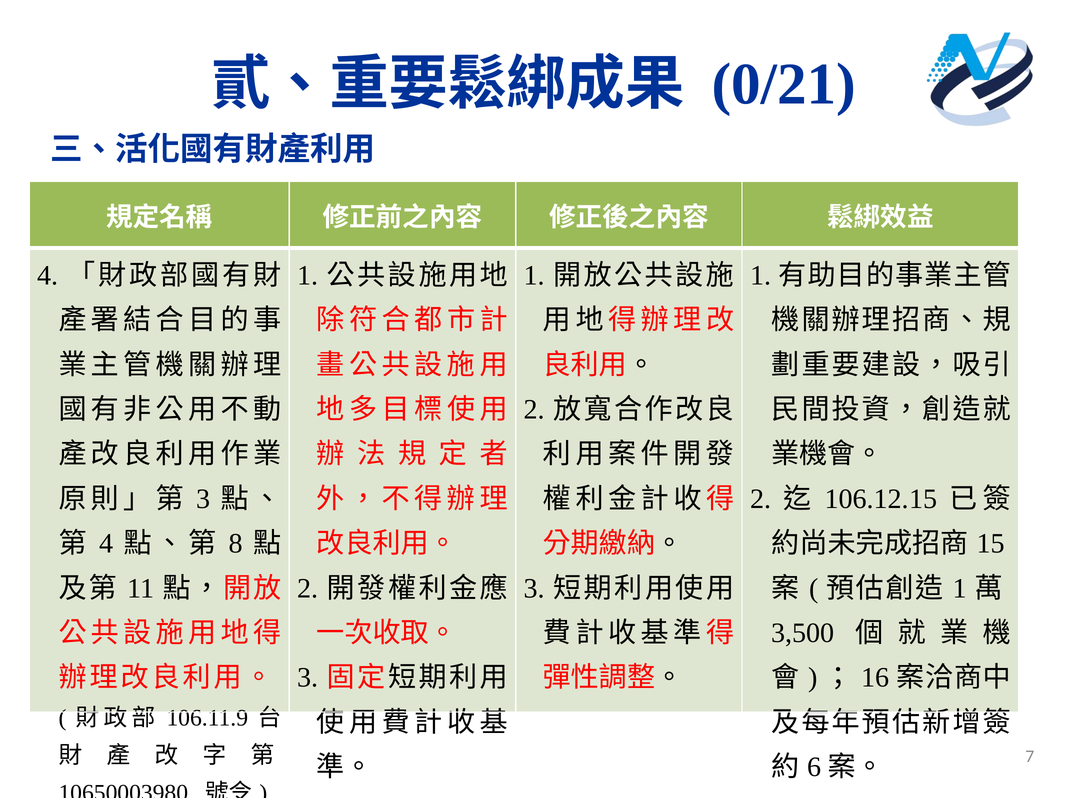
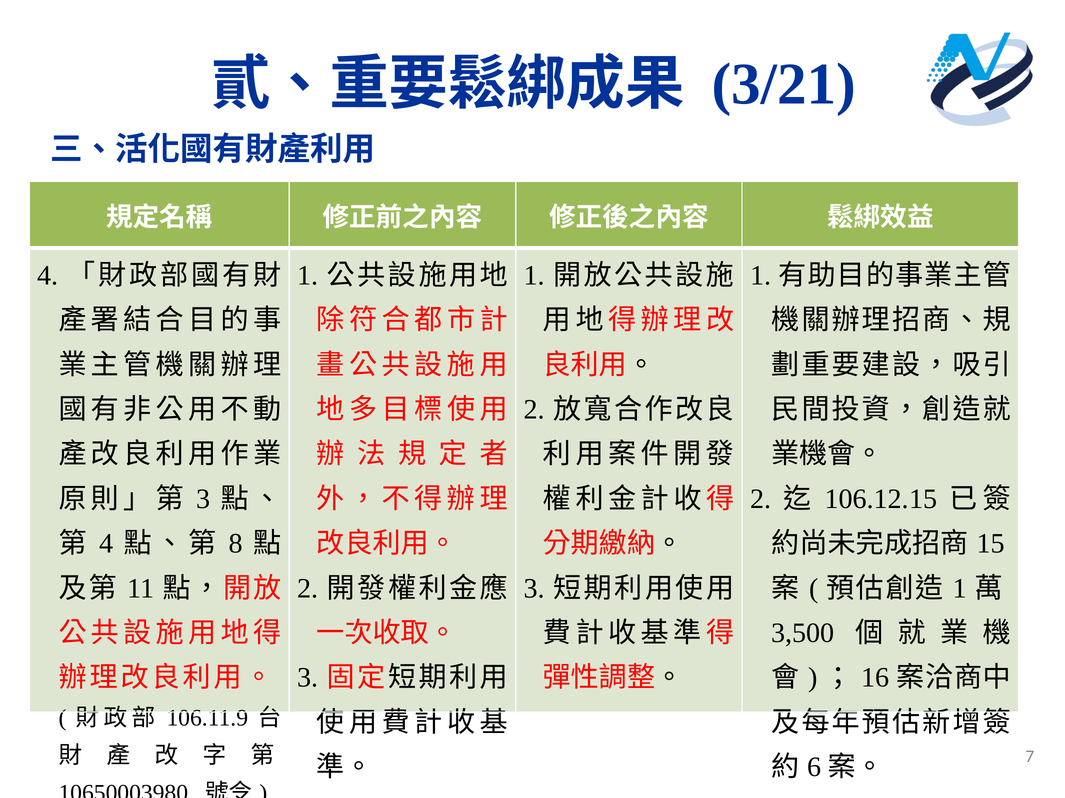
0/21: 0/21 -> 3/21 (784, 84)
